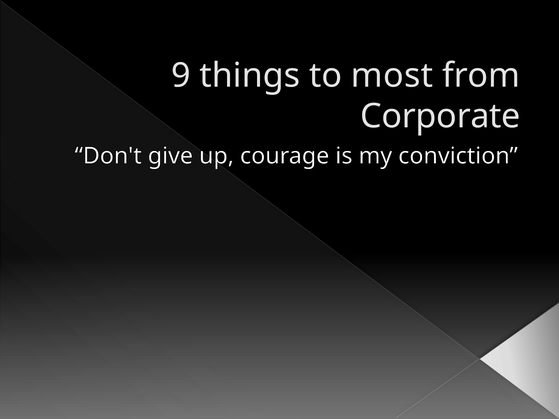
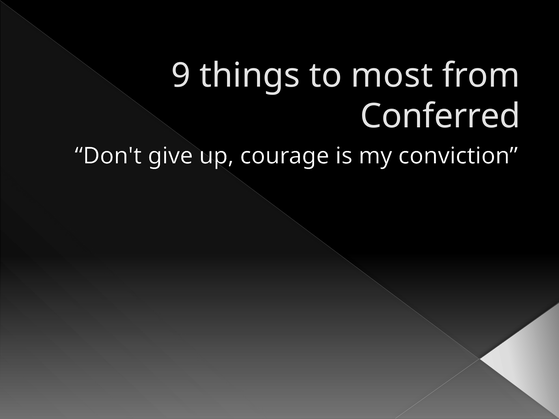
Corporate: Corporate -> Conferred (440, 116)
